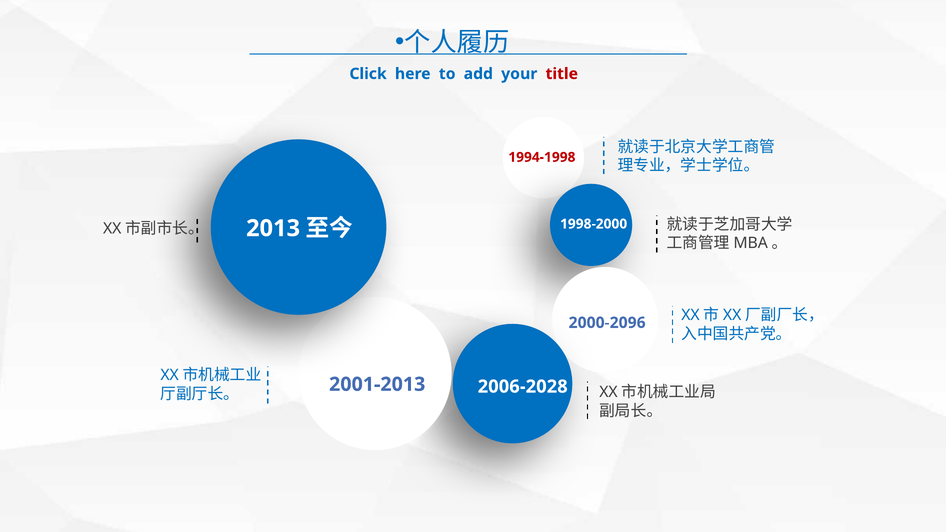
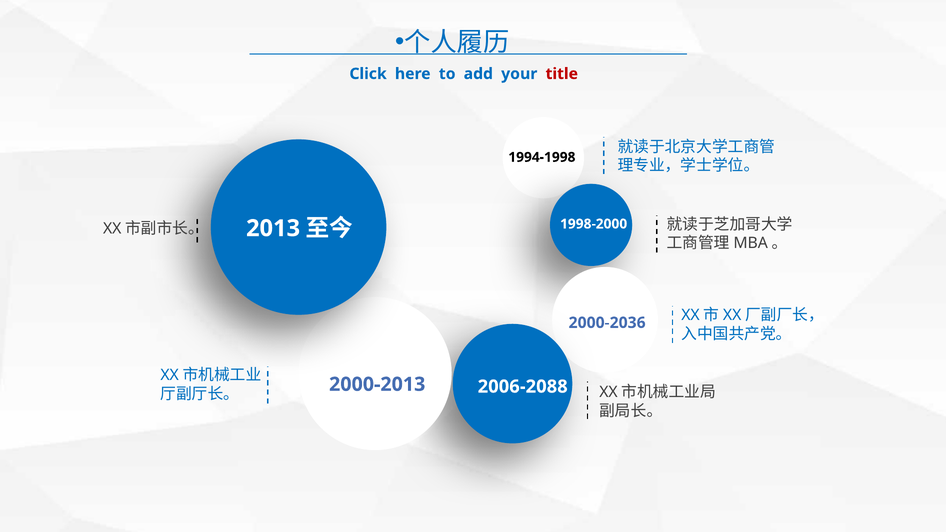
1994-1998 colour: red -> black (542, 157)
2000-2096: 2000-2096 -> 2000-2036 (607, 323)
2006-2028: 2006-2028 -> 2006-2088 (523, 387)
2001-2013: 2001-2013 -> 2000-2013 (377, 384)
